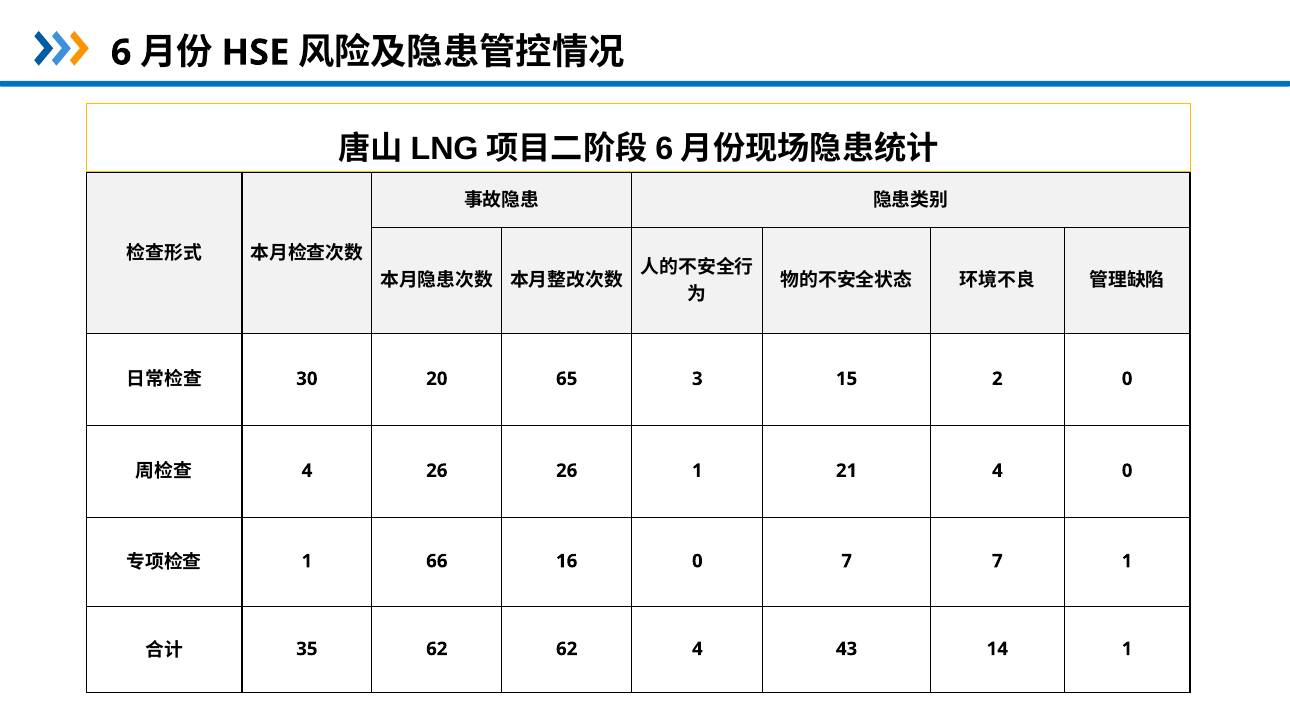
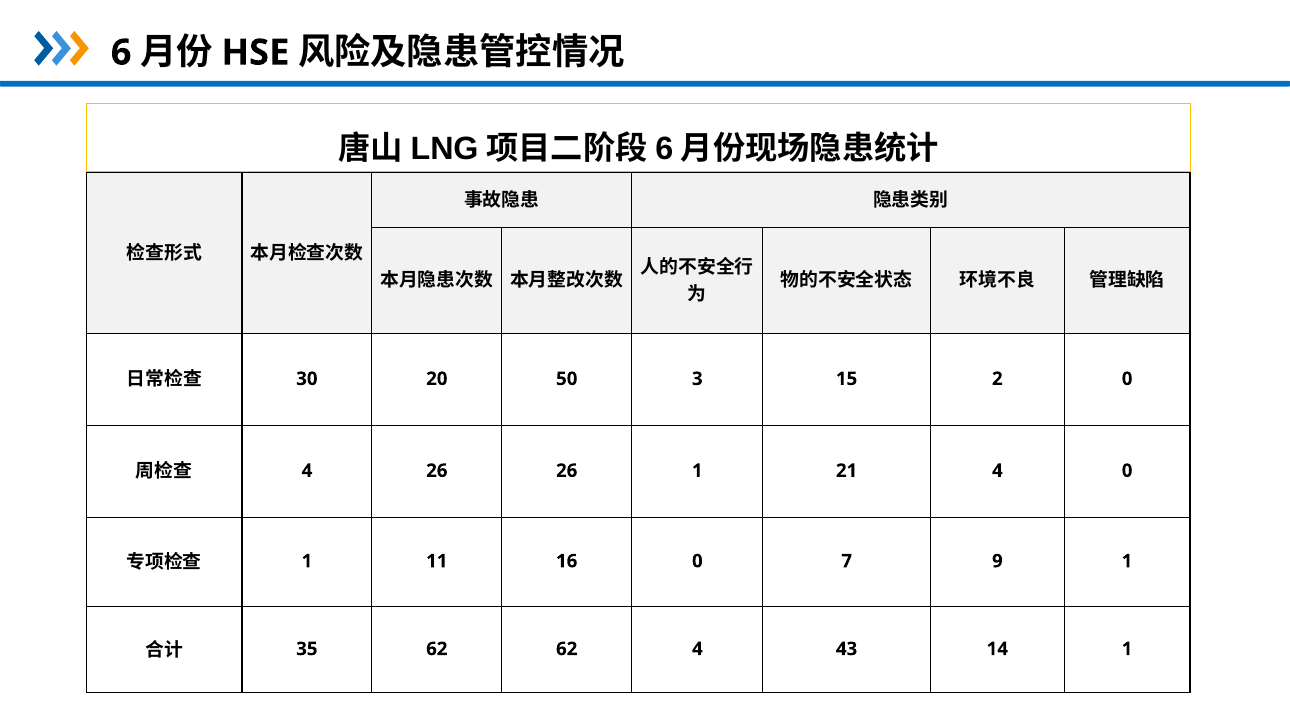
65: 65 -> 50 (567, 379)
66: 66 -> 11 (437, 562)
7 7: 7 -> 9 (997, 562)
